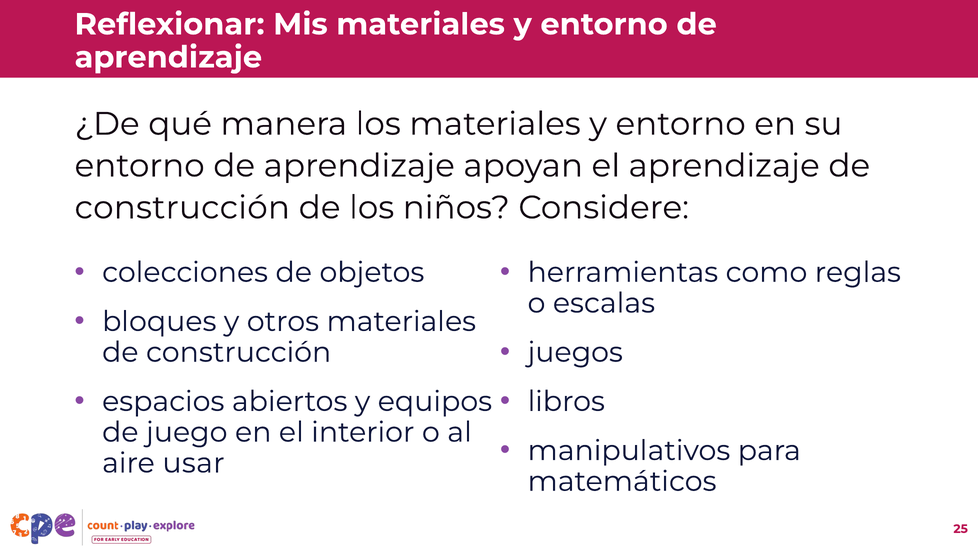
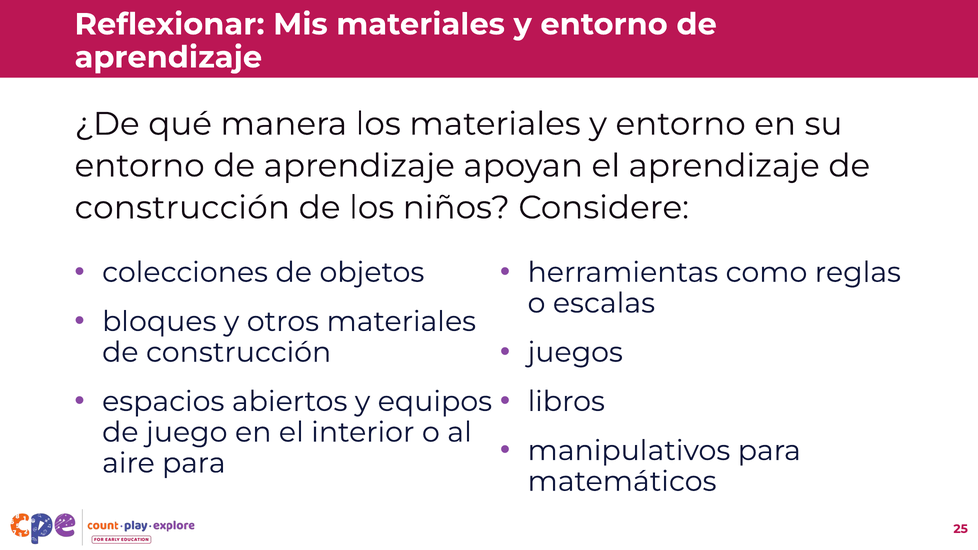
aire usar: usar -> para (194, 463)
